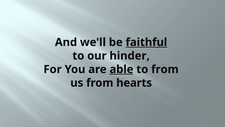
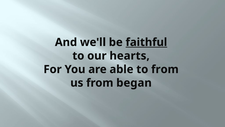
hinder: hinder -> hearts (130, 56)
able underline: present -> none (121, 69)
hearts: hearts -> began (134, 83)
